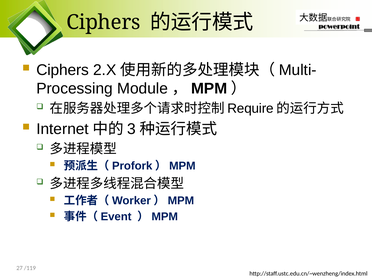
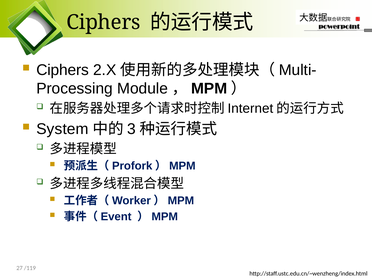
Require: Require -> Internet (250, 108)
Internet: Internet -> System (62, 129)
